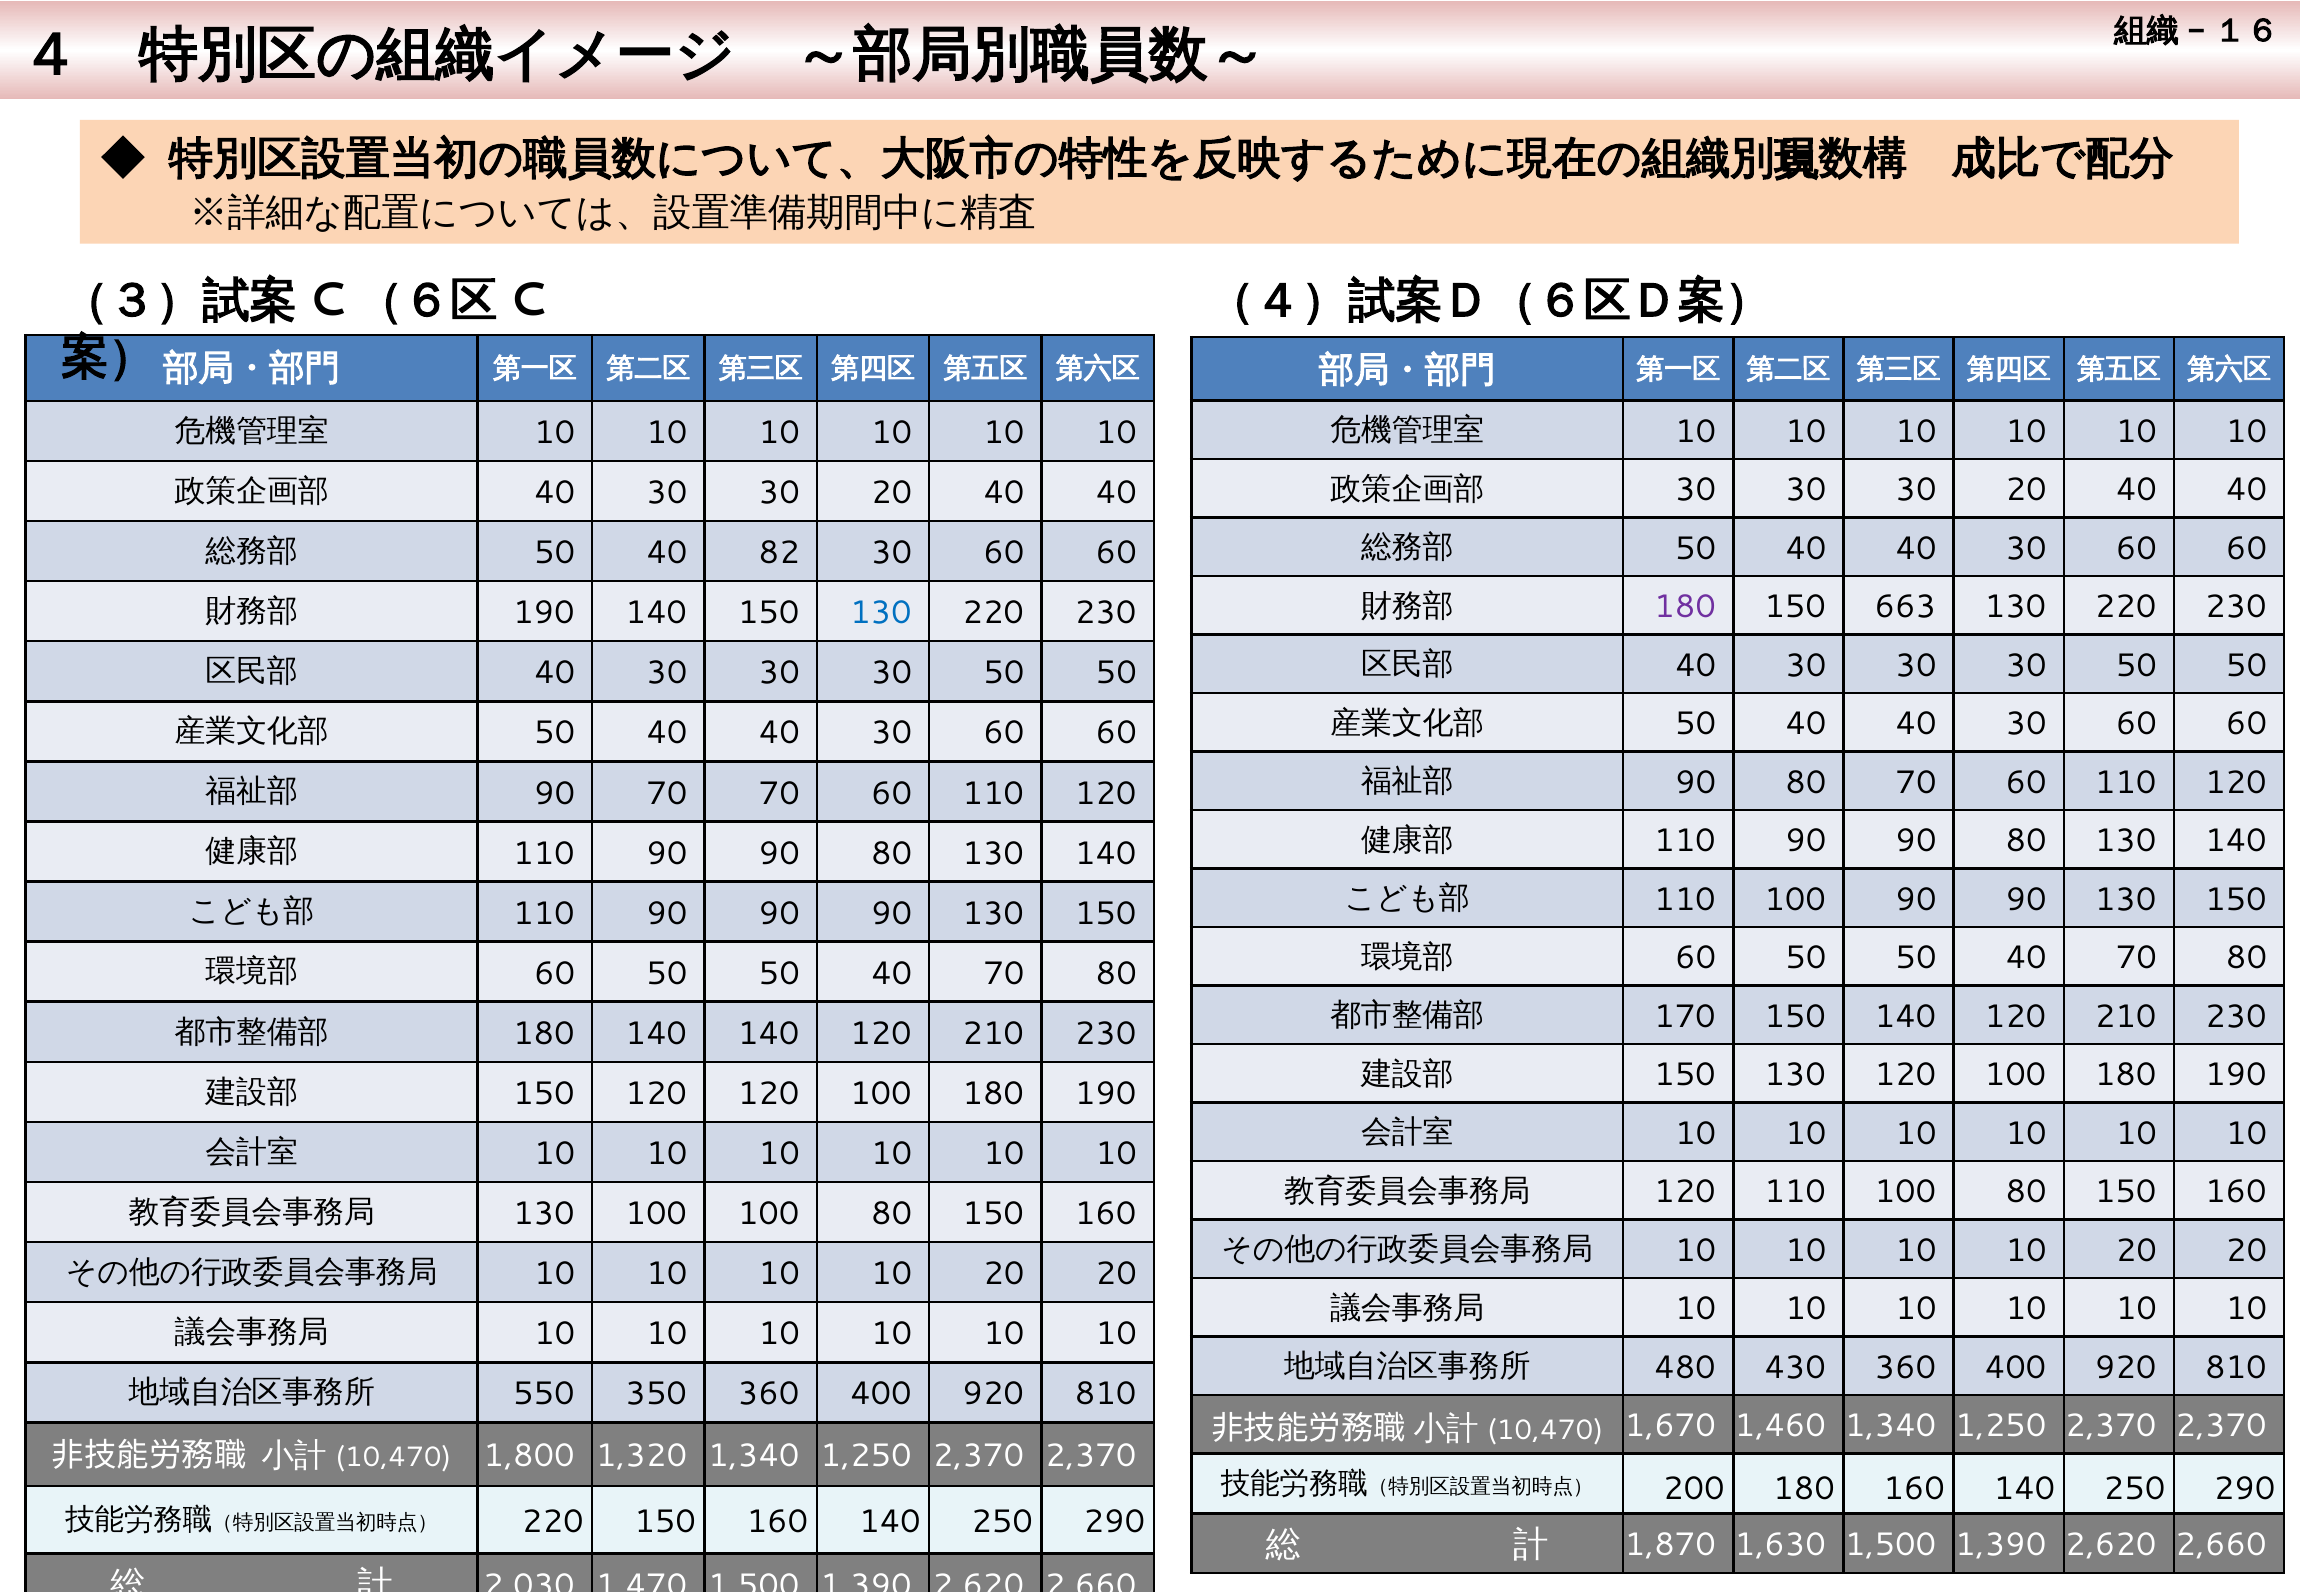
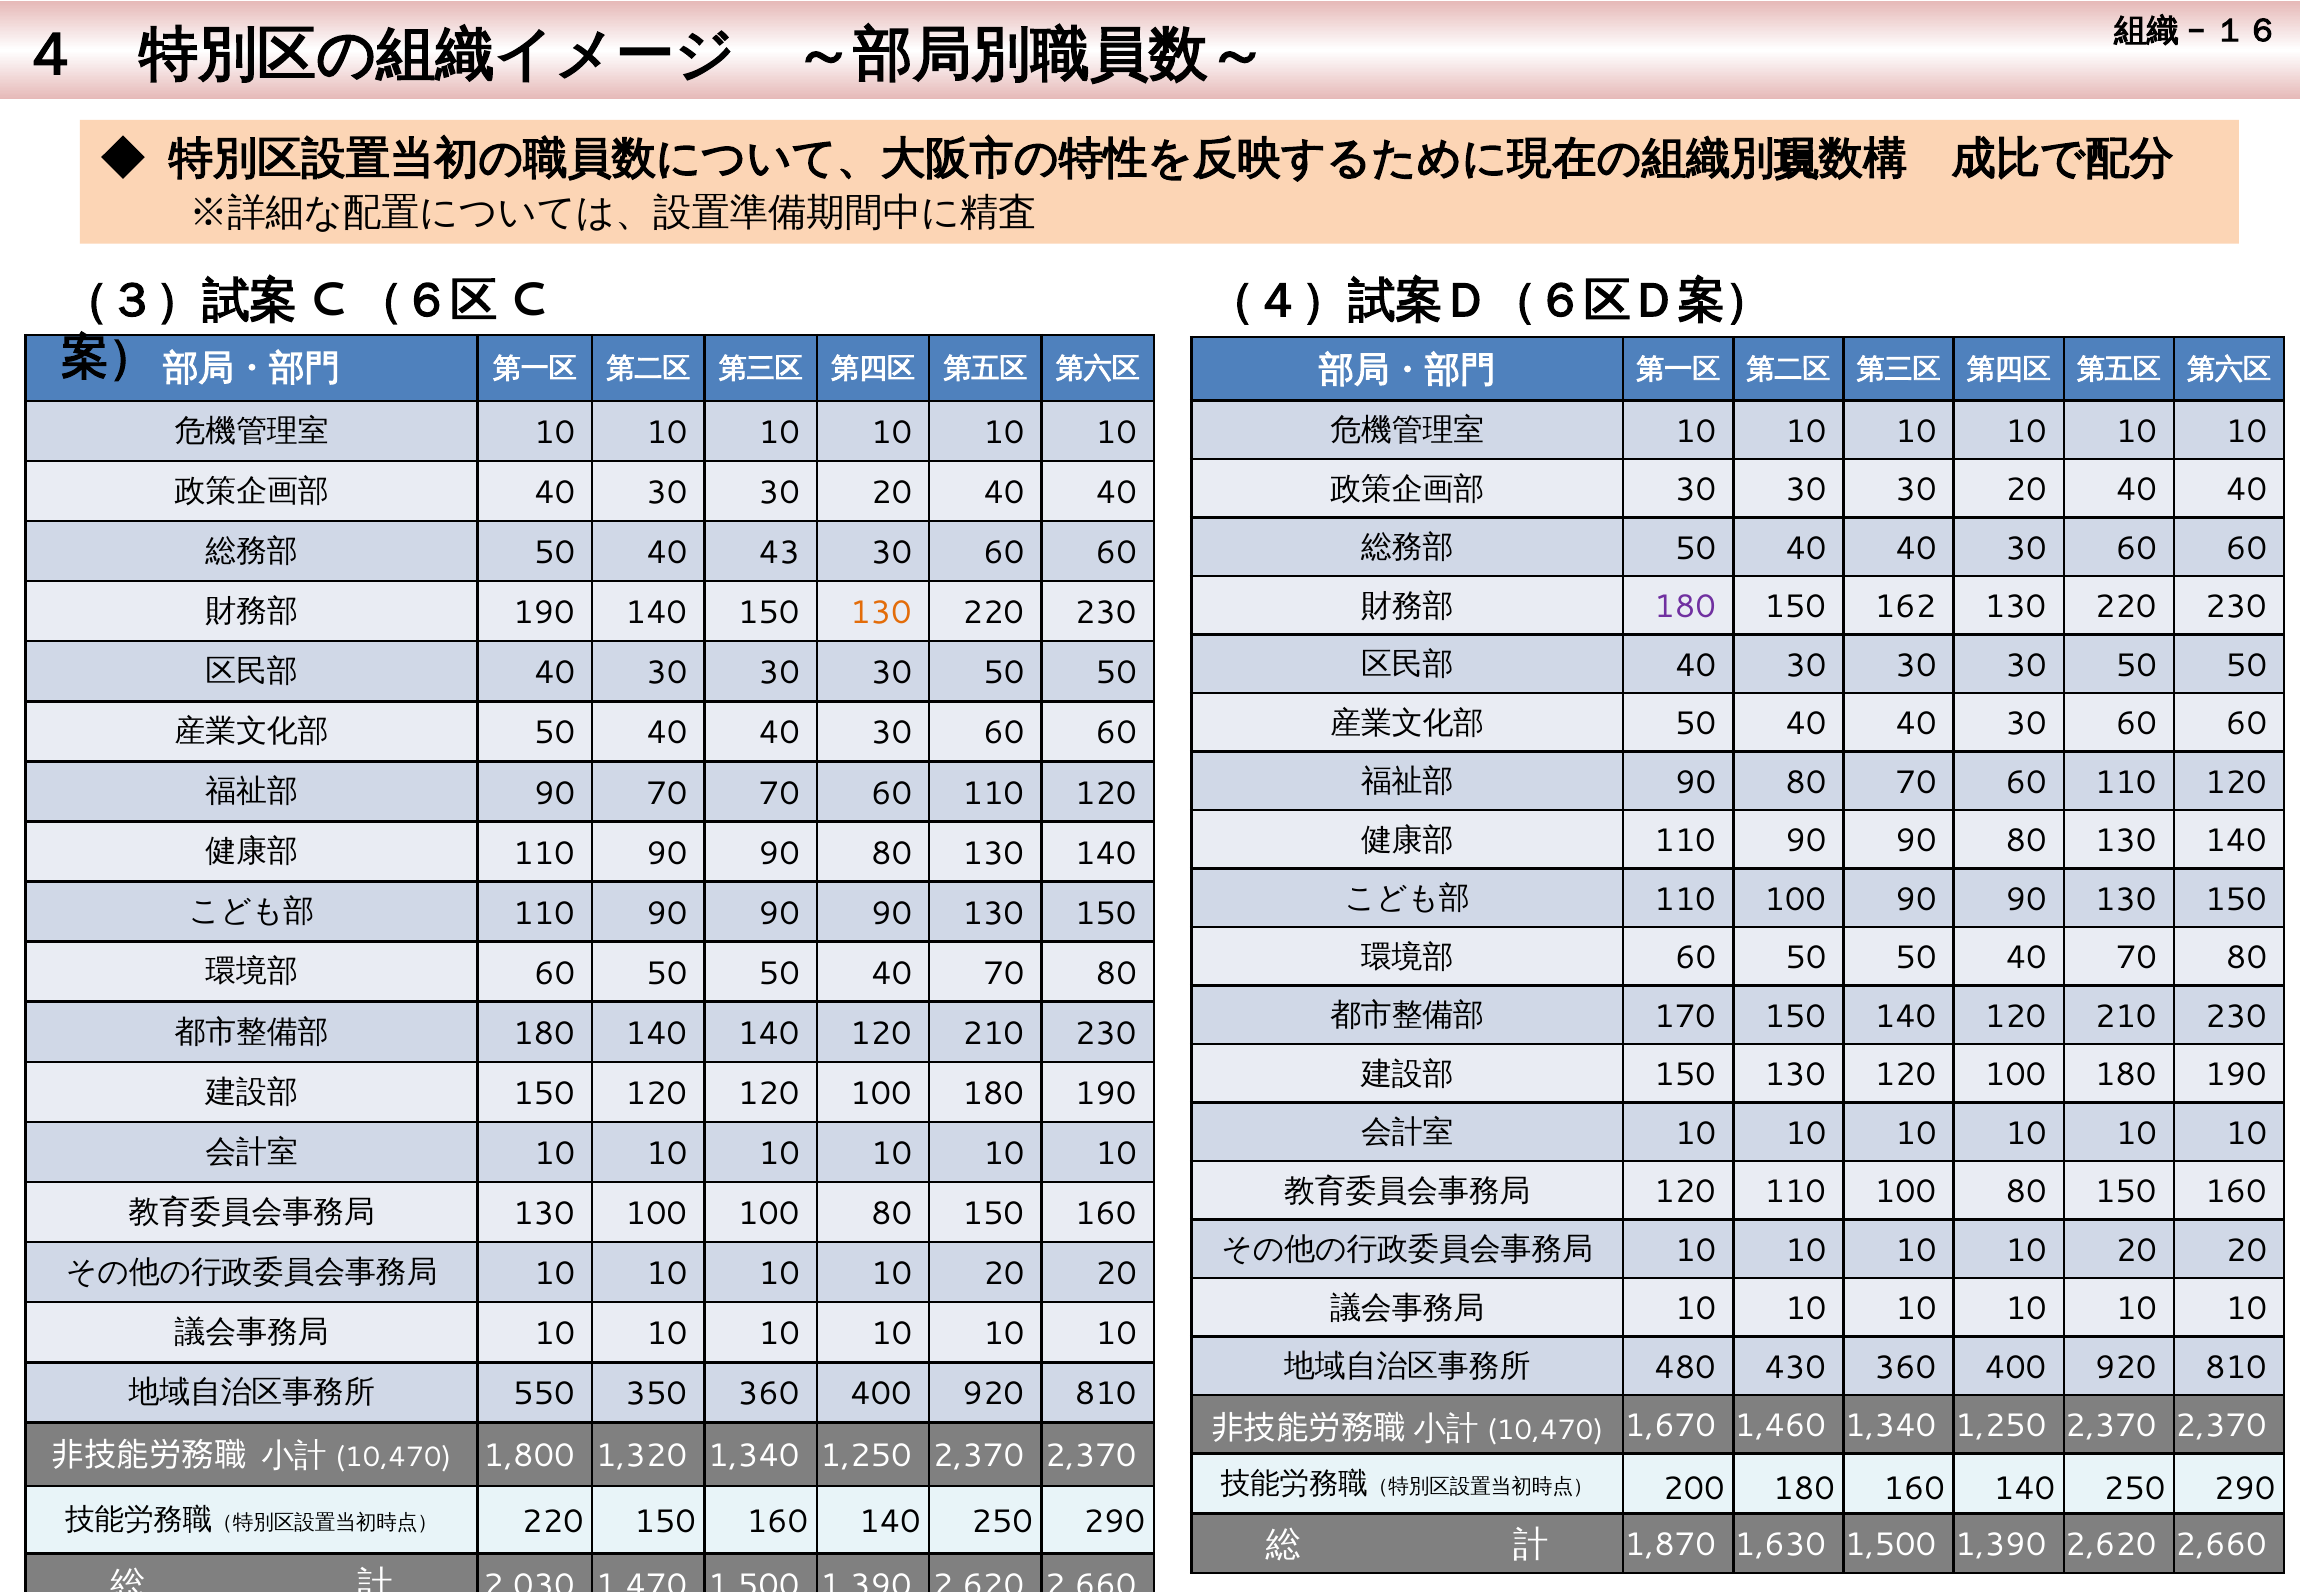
82: 82 -> 43 (779, 553)
663: 663 -> 162 (1905, 607)
130 colour: blue -> orange (881, 613)
